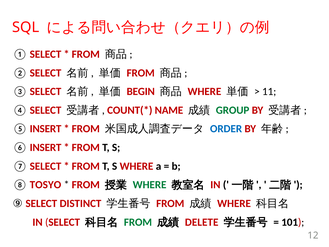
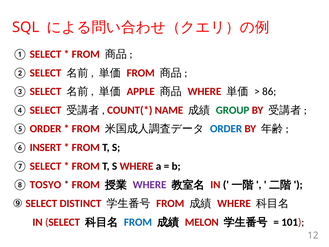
BEGIN: BEGIN -> APPLE (141, 91)
11: 11 -> 86 (269, 91)
⑤ INSERT: INSERT -> ORDER (46, 129)
WHERE colour: green -> purple (150, 185)
FROM colour: green -> blue (138, 222)
DELETE: DELETE -> MELON (202, 222)
